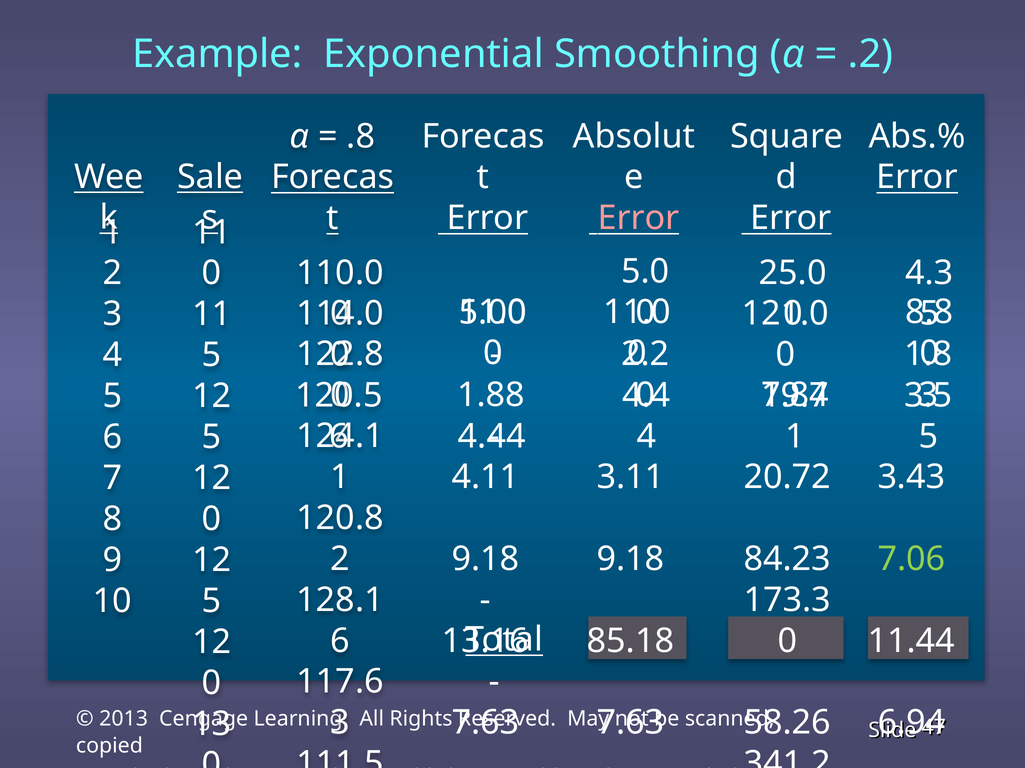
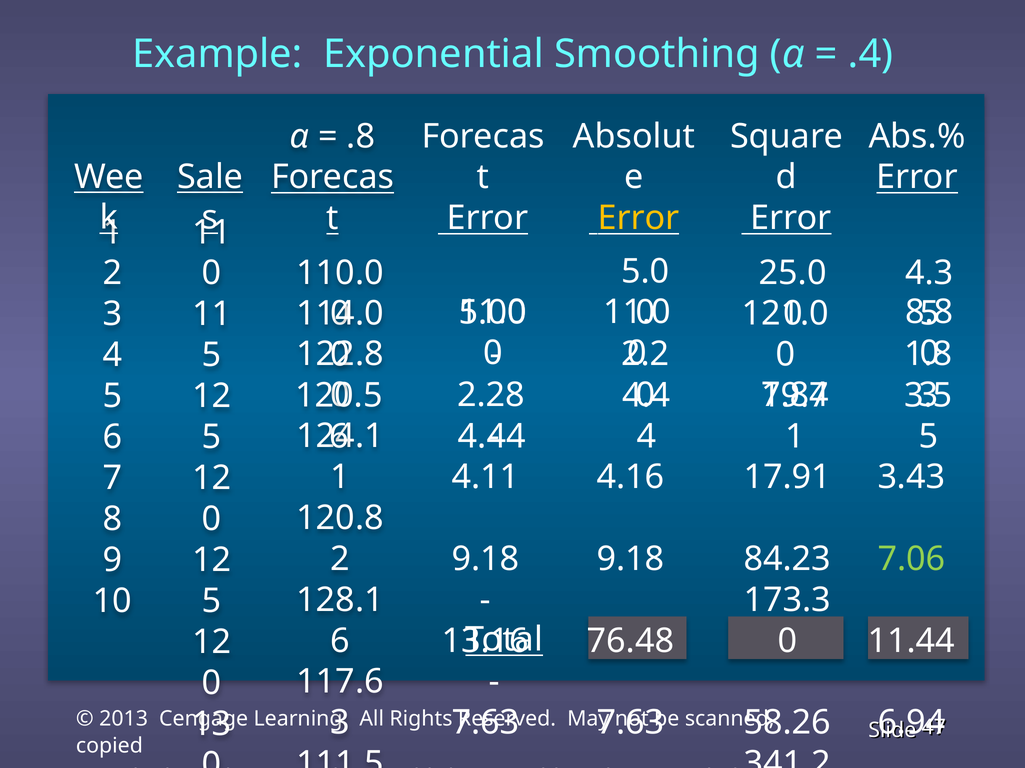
.2: .2 -> .4 (871, 54)
Error colour: pink -> yellow (638, 218)
1.88: 1.88 -> 2.28 (491, 395)
3.11: 3.11 -> 4.16 (631, 477)
20.72: 20.72 -> 17.91 (787, 477)
85.18: 85.18 -> 76.48 (630, 641)
